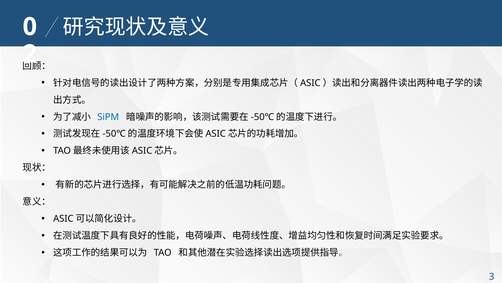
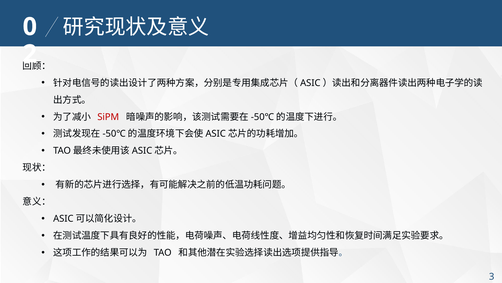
SiPM colour: blue -> red (108, 117)
